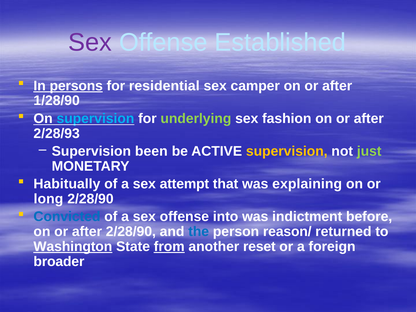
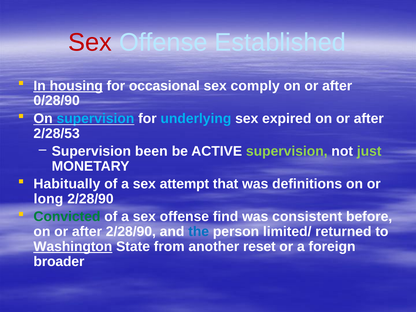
Sex colour: purple -> red (90, 42)
persons: persons -> housing (76, 86)
residential: residential -> occasional (164, 86)
camper: camper -> comply (255, 86)
1/28/90: 1/28/90 -> 0/28/90 (57, 101)
underlying colour: light green -> light blue (196, 118)
fashion: fashion -> expired (287, 118)
2/28/93: 2/28/93 -> 2/28/53 (57, 133)
supervision colour: yellow -> light green (287, 151)
explaining: explaining -> definitions (307, 184)
Convicted colour: blue -> green (67, 217)
into: into -> find (226, 217)
indictment: indictment -> consistent (307, 217)
reason/: reason/ -> limited/ (287, 232)
from underline: present -> none (169, 247)
